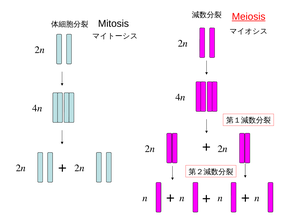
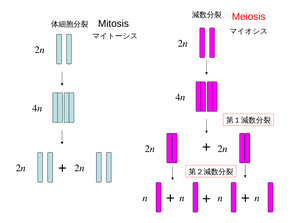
Meiosis underline: present -> none (249, 17)
